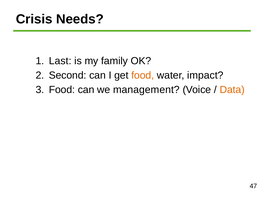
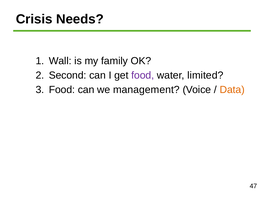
Last: Last -> Wall (60, 61)
food colour: orange -> purple (143, 75)
impact: impact -> limited (205, 75)
